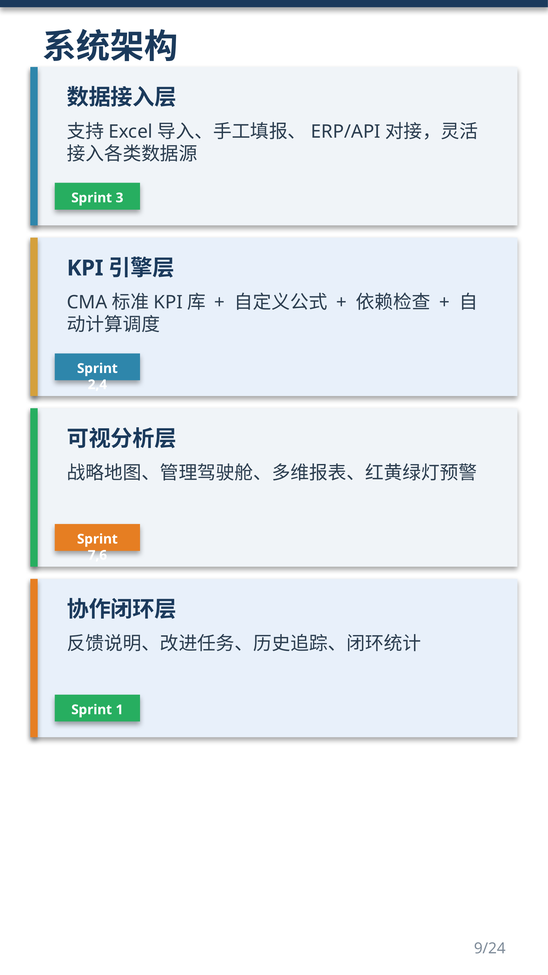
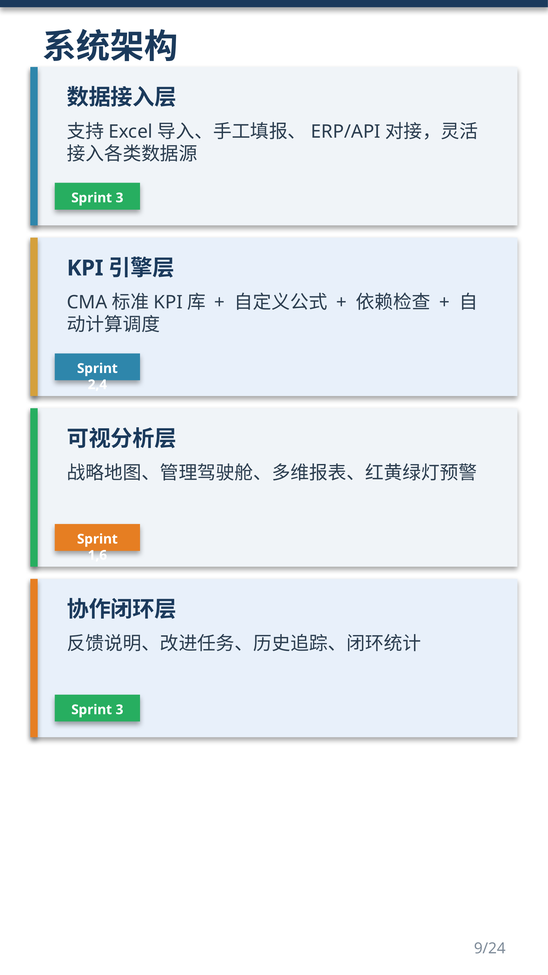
7,6: 7,6 -> 1,6 (97, 555)
1: 1 -> 3 (120, 709)
